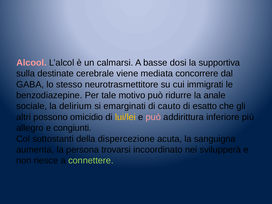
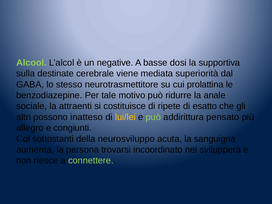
Alcool colour: pink -> light green (31, 63)
calmarsi: calmarsi -> negative (115, 63)
concorrere: concorrere -> superiorità (197, 74)
immigrati: immigrati -> prolattina (205, 84)
delirium: delirium -> attraenti (75, 106)
emarginati: emarginati -> costituisce (125, 106)
cauto: cauto -> ripete (169, 106)
omicidio: omicidio -> inatteso (87, 117)
può colour: pink -> light green (153, 117)
inferiore: inferiore -> pensato (223, 117)
dispercezione: dispercezione -> neurosviluppo (126, 139)
